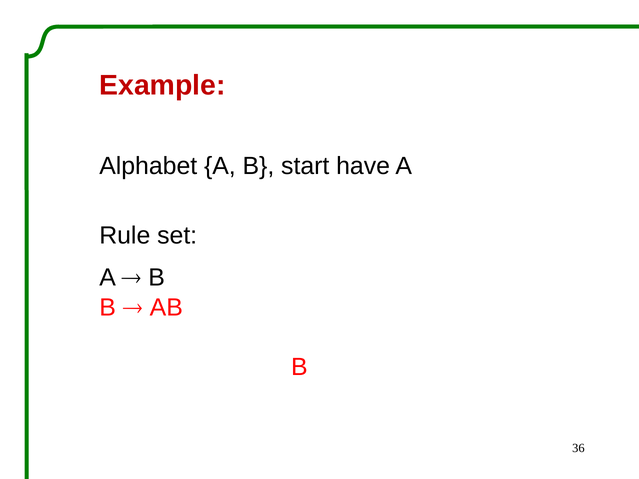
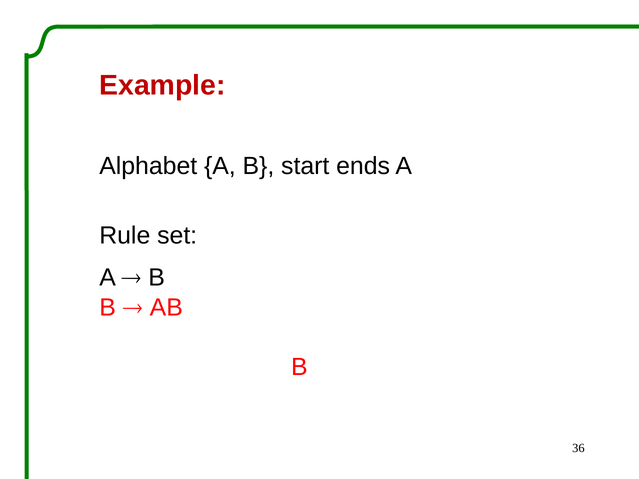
have: have -> ends (363, 166)
